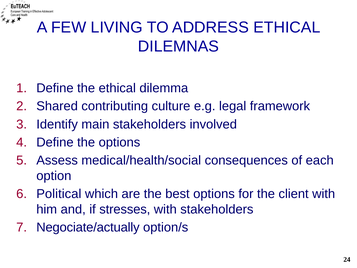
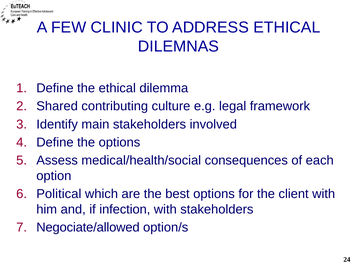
LIVING: LIVING -> CLINIC (117, 27)
stresses: stresses -> infection (125, 209)
Negociate/actually: Negociate/actually -> Negociate/allowed (88, 227)
